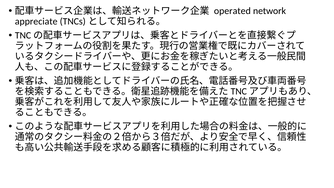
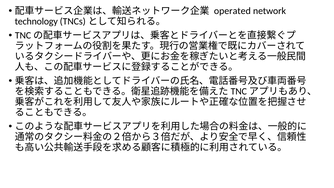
appreciate: appreciate -> technology (36, 21)
